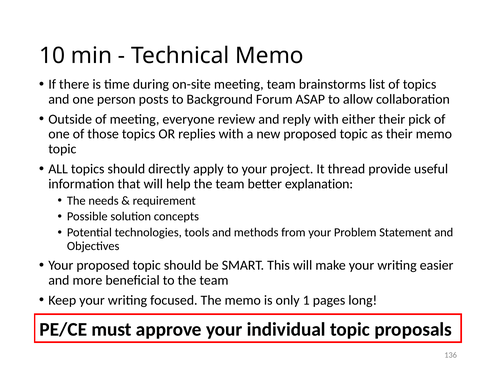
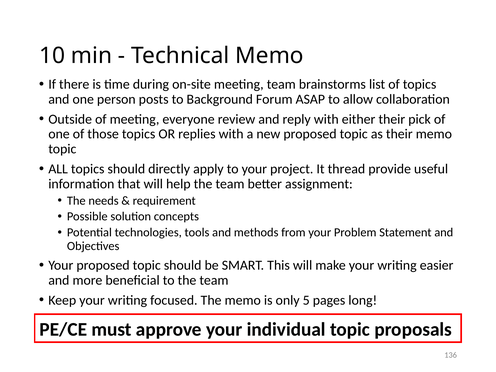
explanation: explanation -> assignment (319, 184)
1: 1 -> 5 (306, 300)
